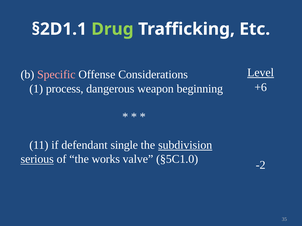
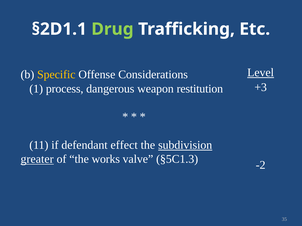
Specific colour: pink -> yellow (56, 75)
+6: +6 -> +3 (261, 87)
beginning: beginning -> restitution (200, 89)
single: single -> effect (124, 145)
serious: serious -> greater (37, 159)
§5C1.0: §5C1.0 -> §5C1.3 (177, 159)
